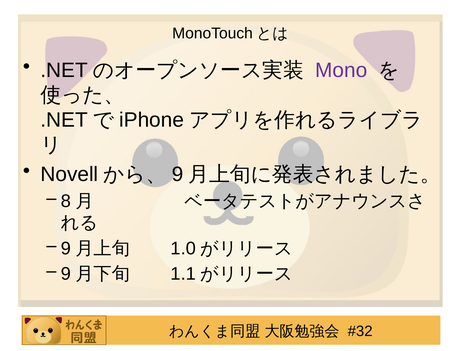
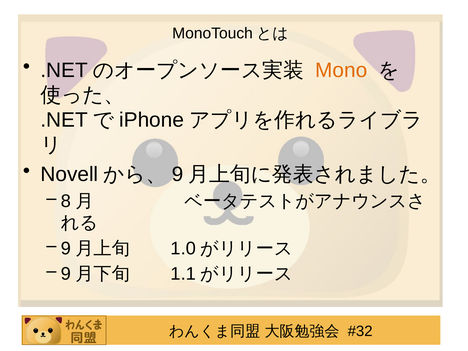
Mono colour: purple -> orange (341, 70)
